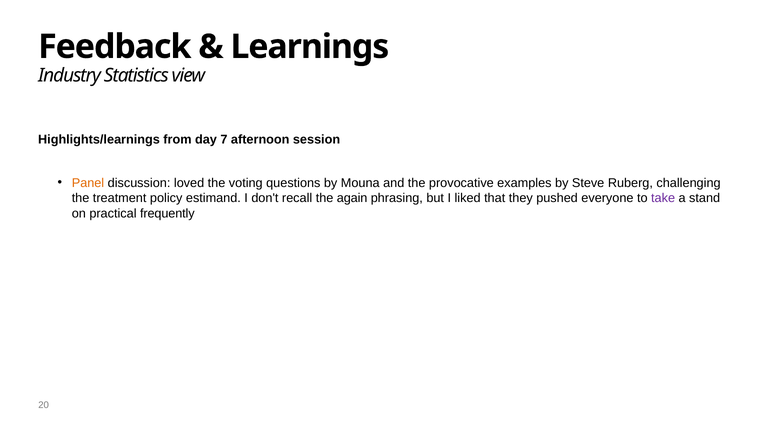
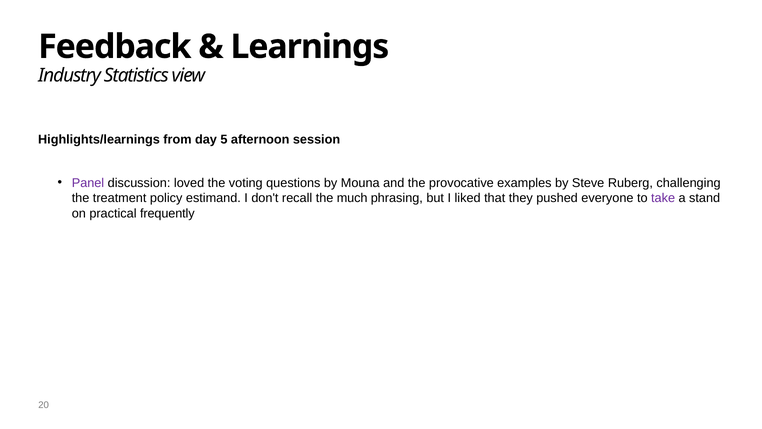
7: 7 -> 5 (224, 140)
Panel colour: orange -> purple (88, 183)
again: again -> much (352, 198)
